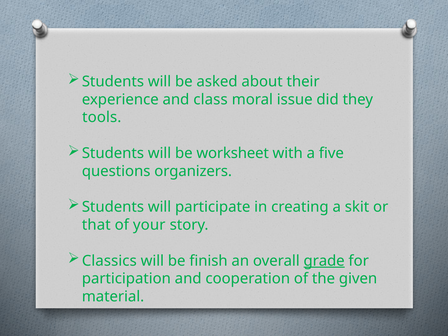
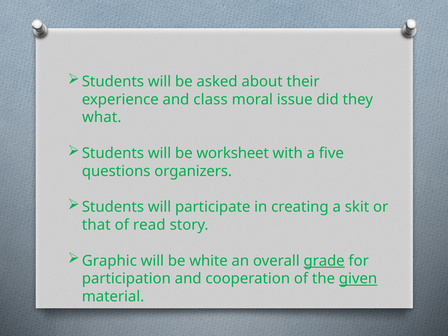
tools: tools -> what (102, 117)
your: your -> read (149, 225)
Classics: Classics -> Graphic (109, 261)
finish: finish -> white (209, 261)
given underline: none -> present (358, 279)
